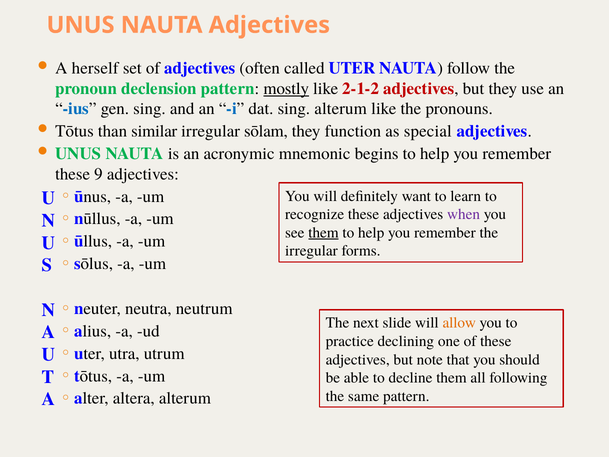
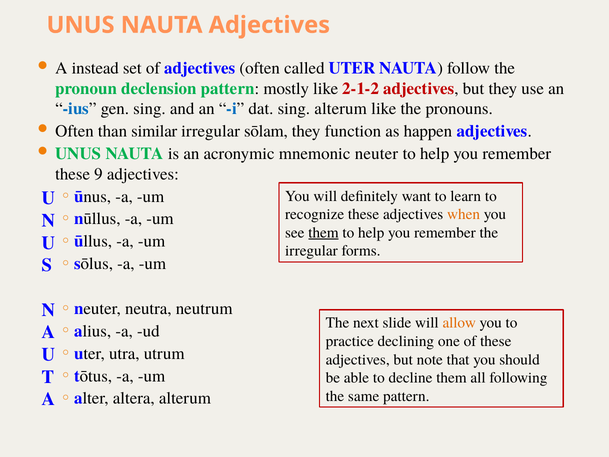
herself: herself -> instead (95, 68)
mostly underline: present -> none (286, 88)
Tōtus: Tōtus -> Often (74, 131)
special: special -> happen (428, 131)
mnemonic begins: begins -> neuter (376, 154)
when colour: purple -> orange (464, 214)
